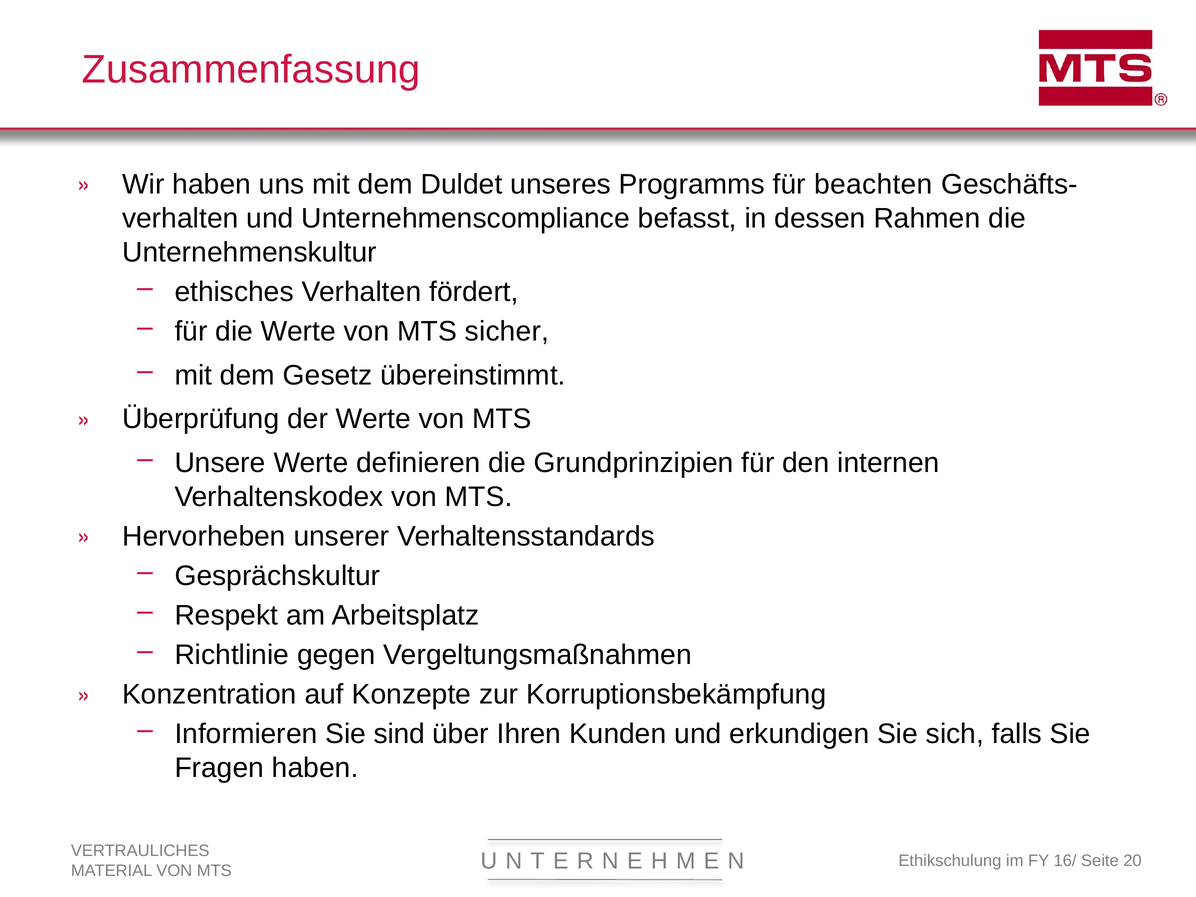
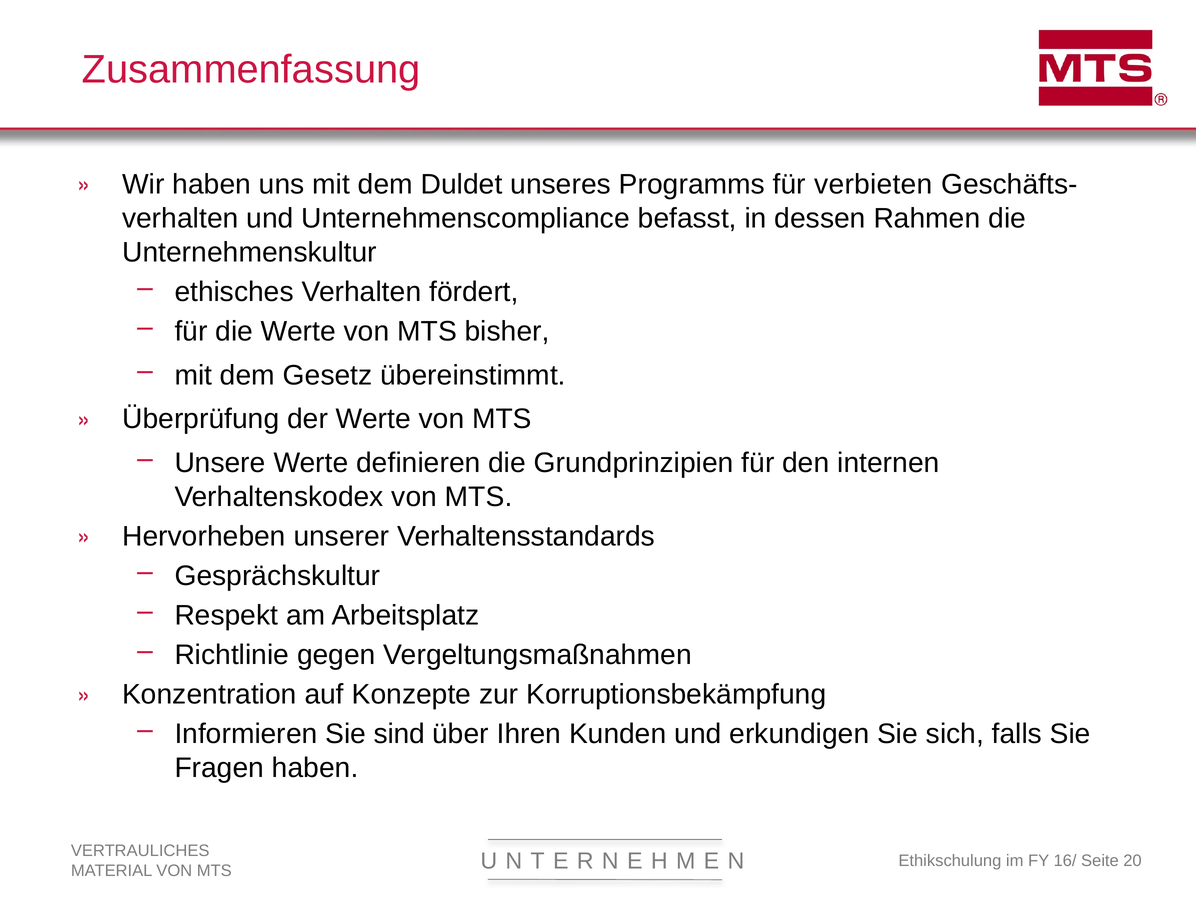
beachten: beachten -> verbieten (873, 184)
sicher: sicher -> bisher (507, 331)
